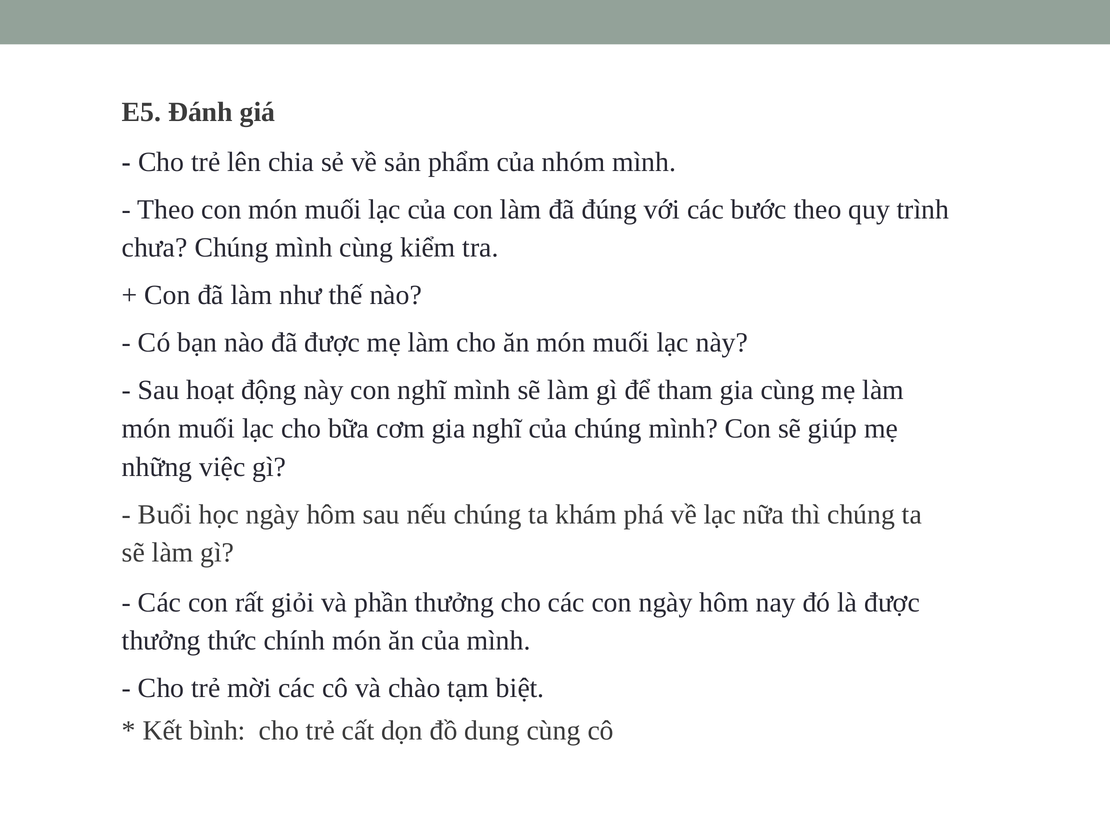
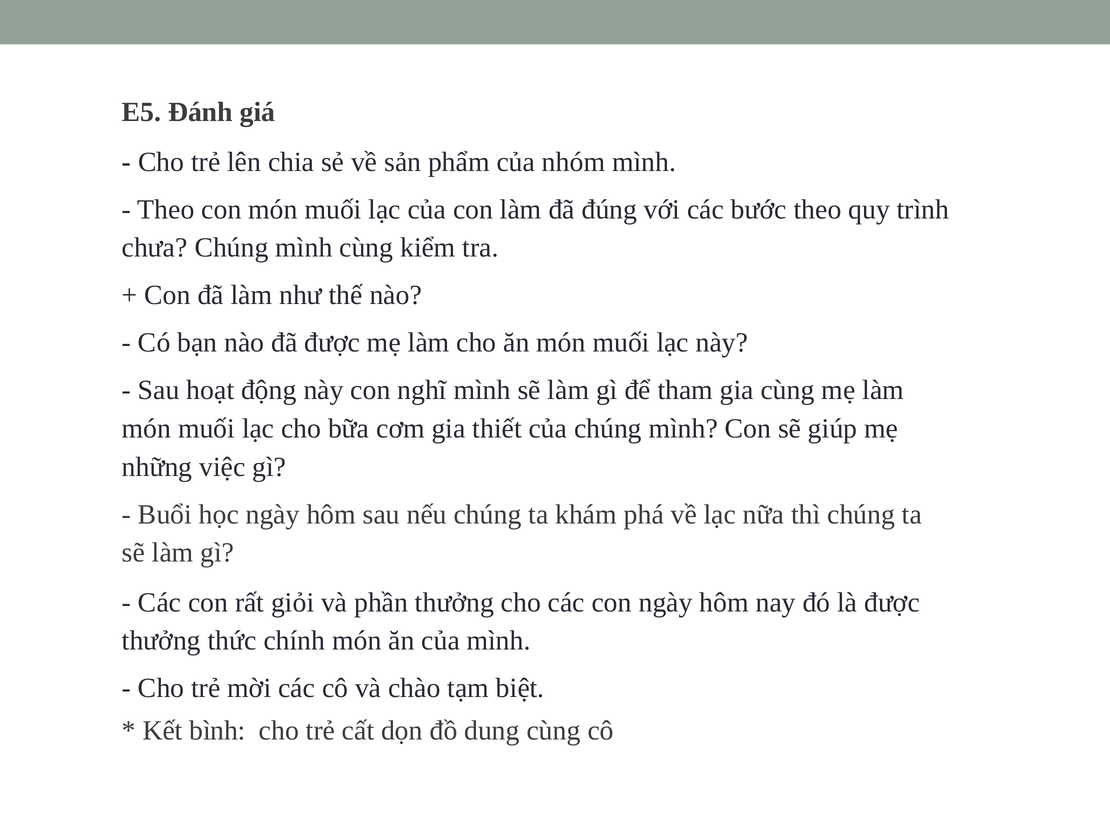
gia nghĩ: nghĩ -> thiết (497, 429)
